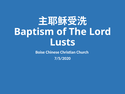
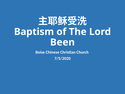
Lusts: Lusts -> Been (62, 42)
